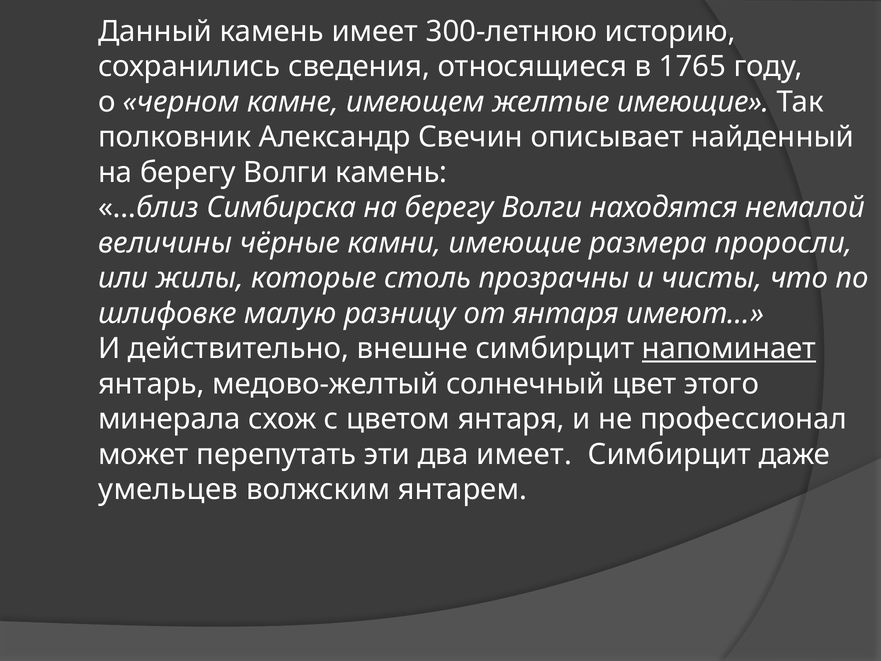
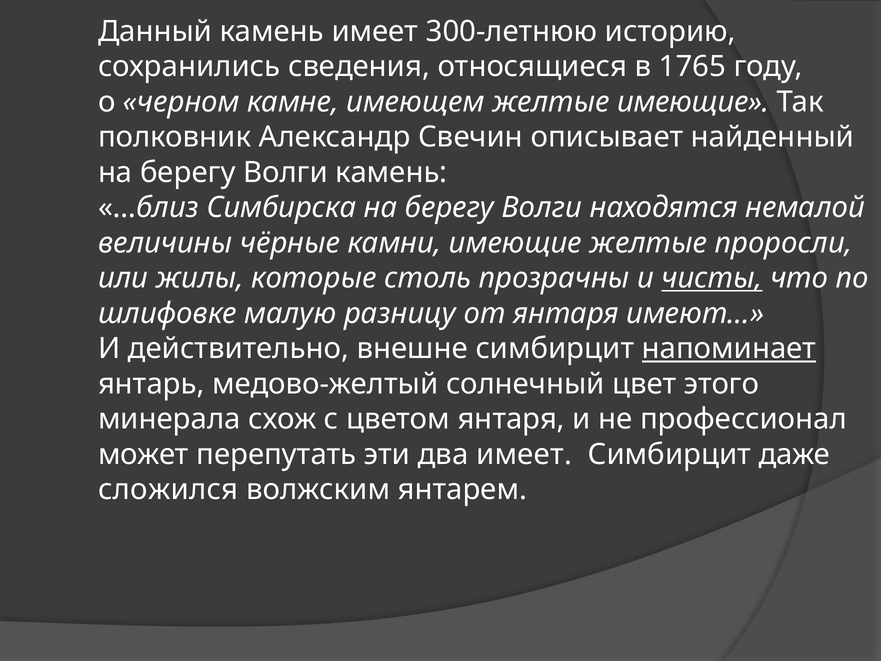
имеющие размера: размера -> желтые (648, 243)
чисты underline: none -> present (712, 278)
умельцев: умельцев -> сложился (168, 490)
